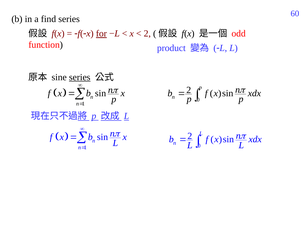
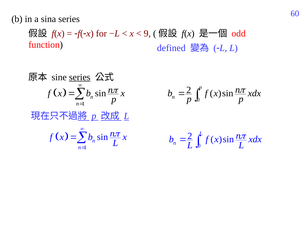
find: find -> sina (48, 19)
for underline: present -> none (101, 34)
2: 2 -> 9 (147, 34)
product: product -> defined (171, 48)
